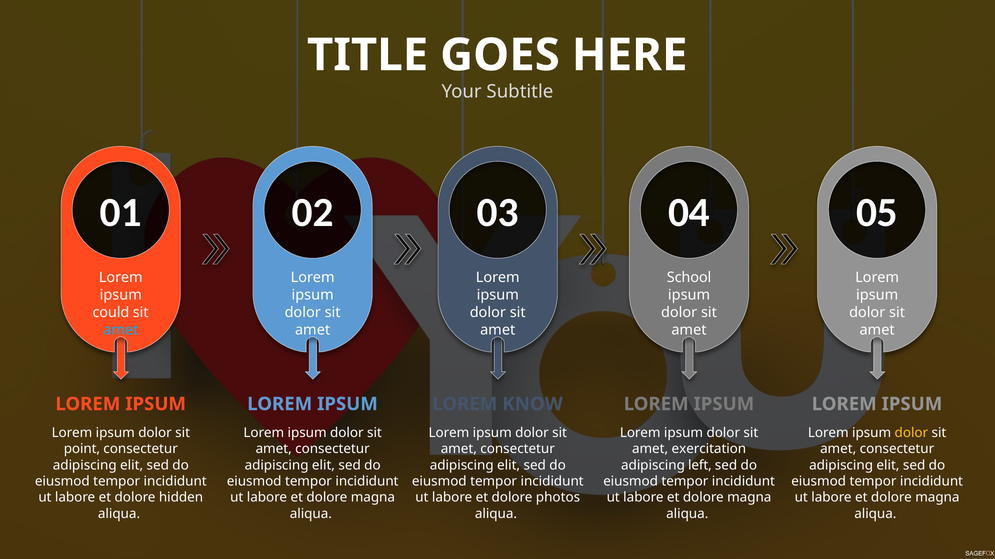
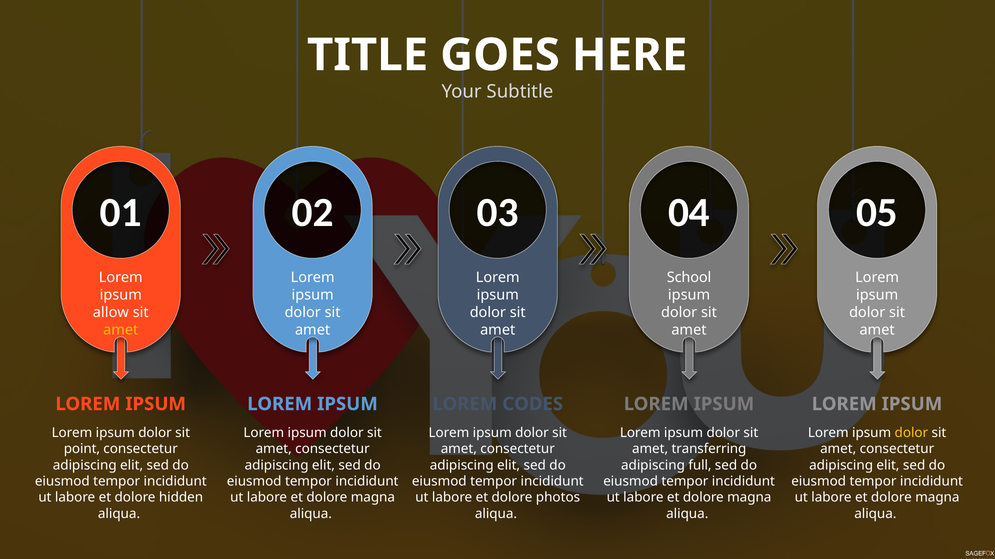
could: could -> allow (111, 313)
amet colour: light blue -> yellow (121, 330)
KNOW: KNOW -> CODES (533, 404)
exercitation: exercitation -> transferring (709, 450)
left: left -> full (700, 466)
